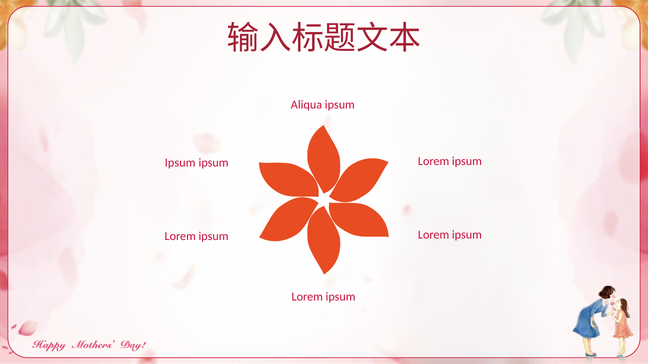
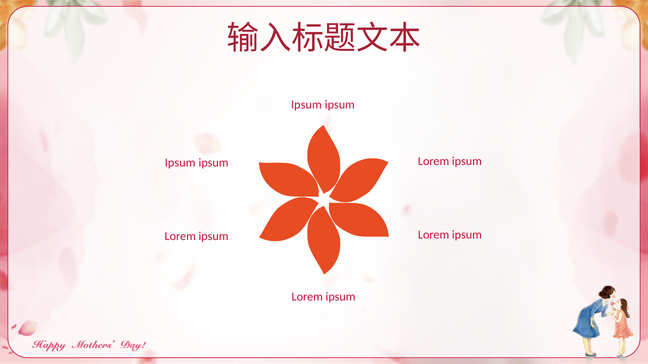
Aliqua: Aliqua -> Ipsum (306, 105)
